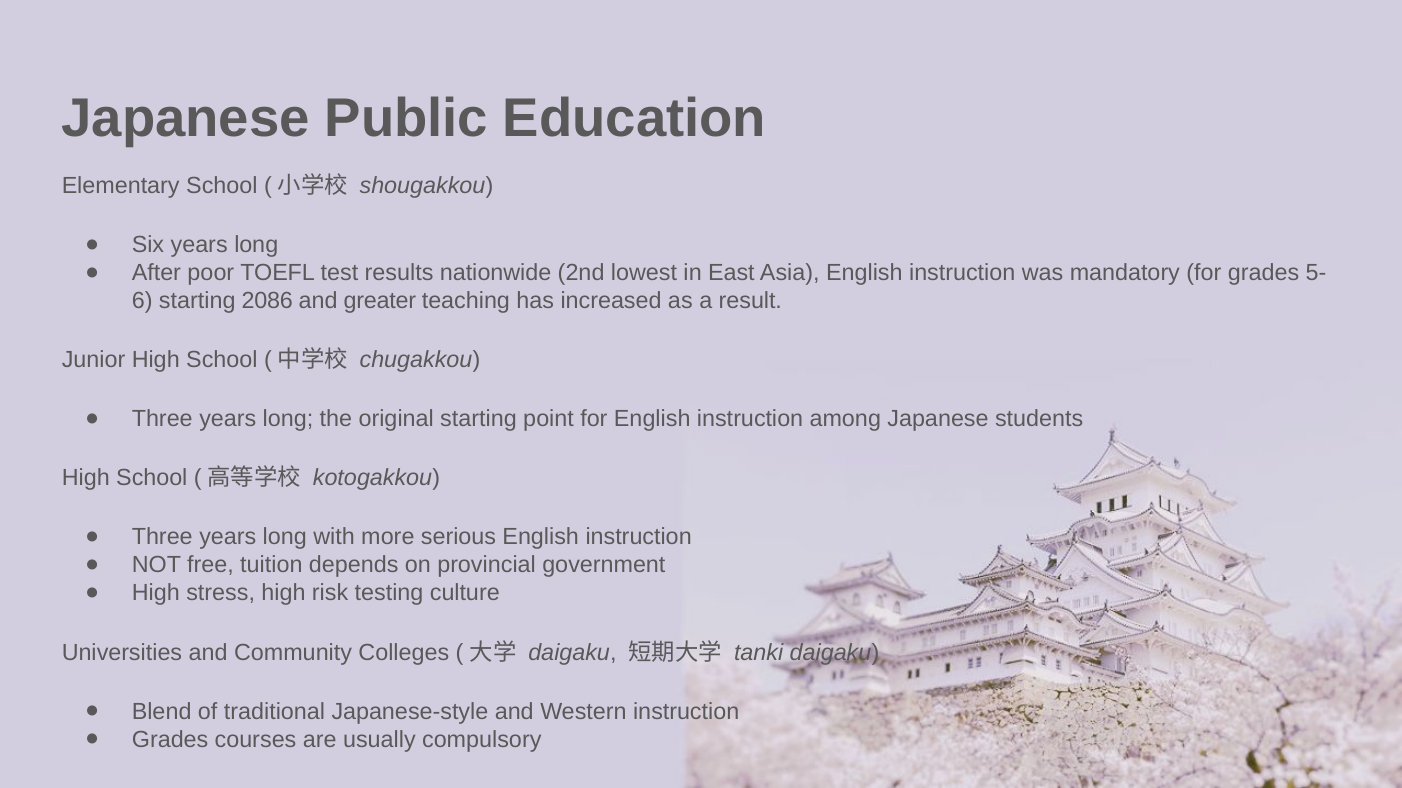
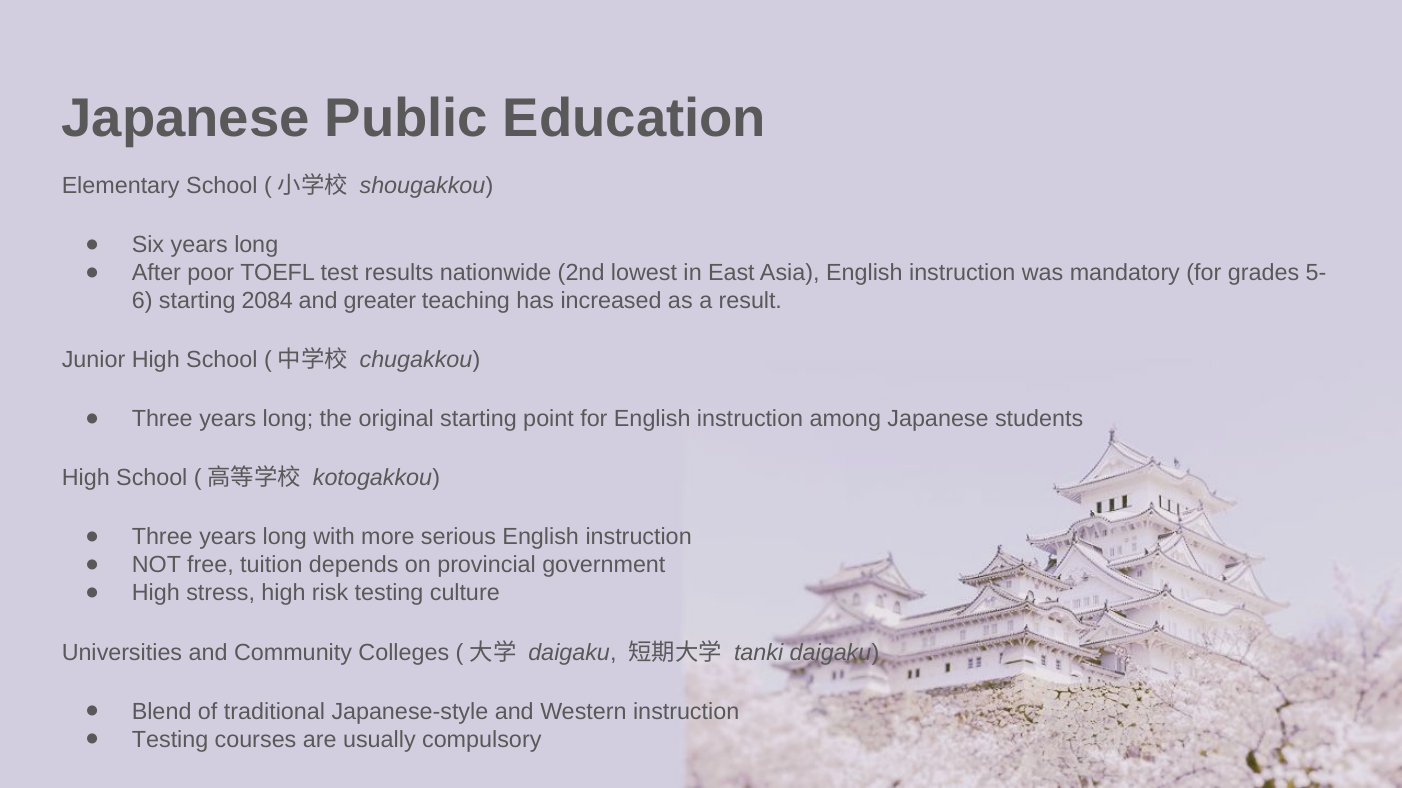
2086: 2086 -> 2084 (267, 301)
Grades: Grades -> Testing (170, 740)
